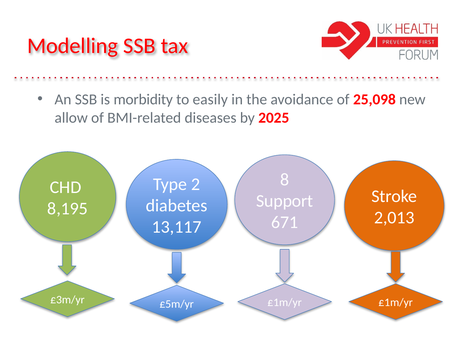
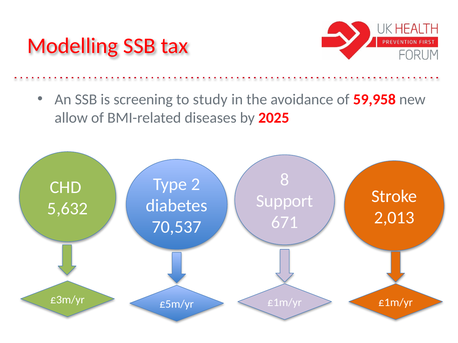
morbidity: morbidity -> screening (143, 100)
easily: easily -> study (210, 100)
25,098: 25,098 -> 59,958 (374, 100)
8,195: 8,195 -> 5,632 (68, 209)
13,117: 13,117 -> 70,537 (177, 227)
